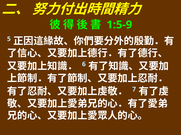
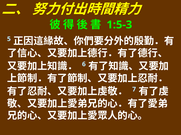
1:5-9: 1:5-9 -> 1:5-3 (119, 25)
